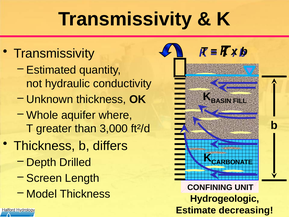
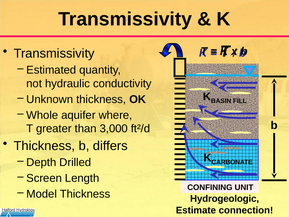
decreasing: decreasing -> connection (246, 210)
